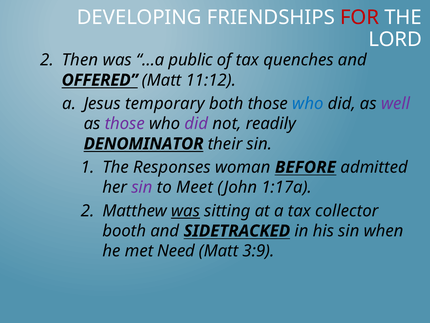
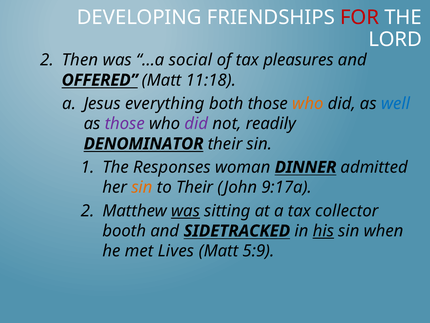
public: public -> social (191, 60)
quenches: quenches -> pleasures (299, 60)
11:12: 11:12 -> 11:18 (211, 80)
temporary: temporary -> everything (165, 103)
who colour: blue -> orange (308, 103)
well colour: purple -> blue (396, 103)
BEFORE: BEFORE -> DINNER (306, 167)
sin colour: purple -> orange (142, 187)
to Meet: Meet -> Their (195, 187)
1:17a: 1:17a -> 9:17a (287, 187)
his underline: none -> present (323, 231)
Need: Need -> Lives (176, 251)
3:9: 3:9 -> 5:9 (259, 251)
